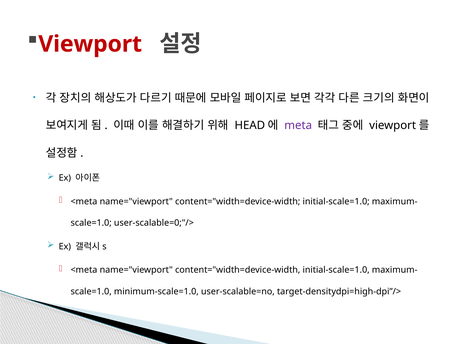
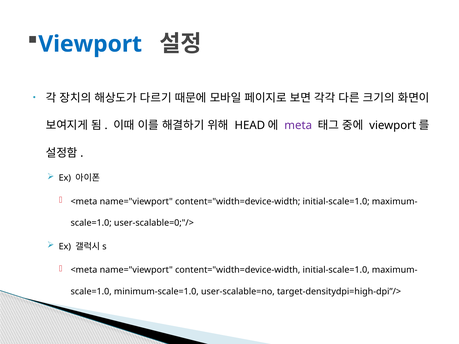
Viewport colour: red -> blue (90, 44)
